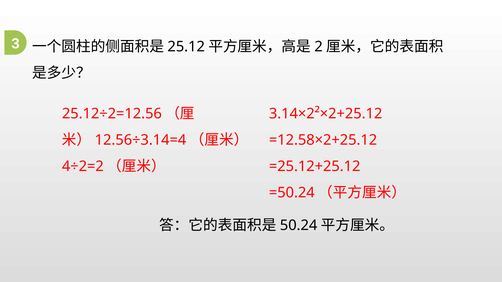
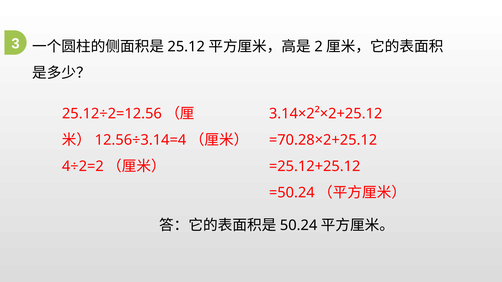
=12.58×2+25.12: =12.58×2+25.12 -> =70.28×2+25.12 (323, 140)
